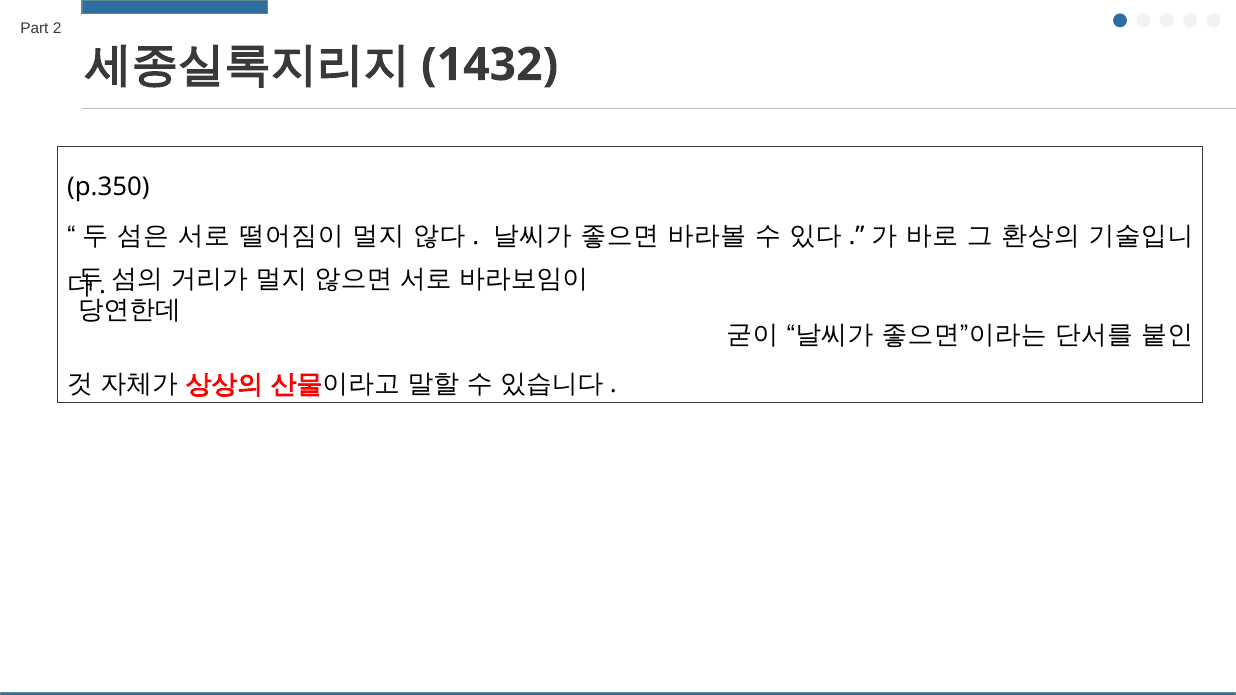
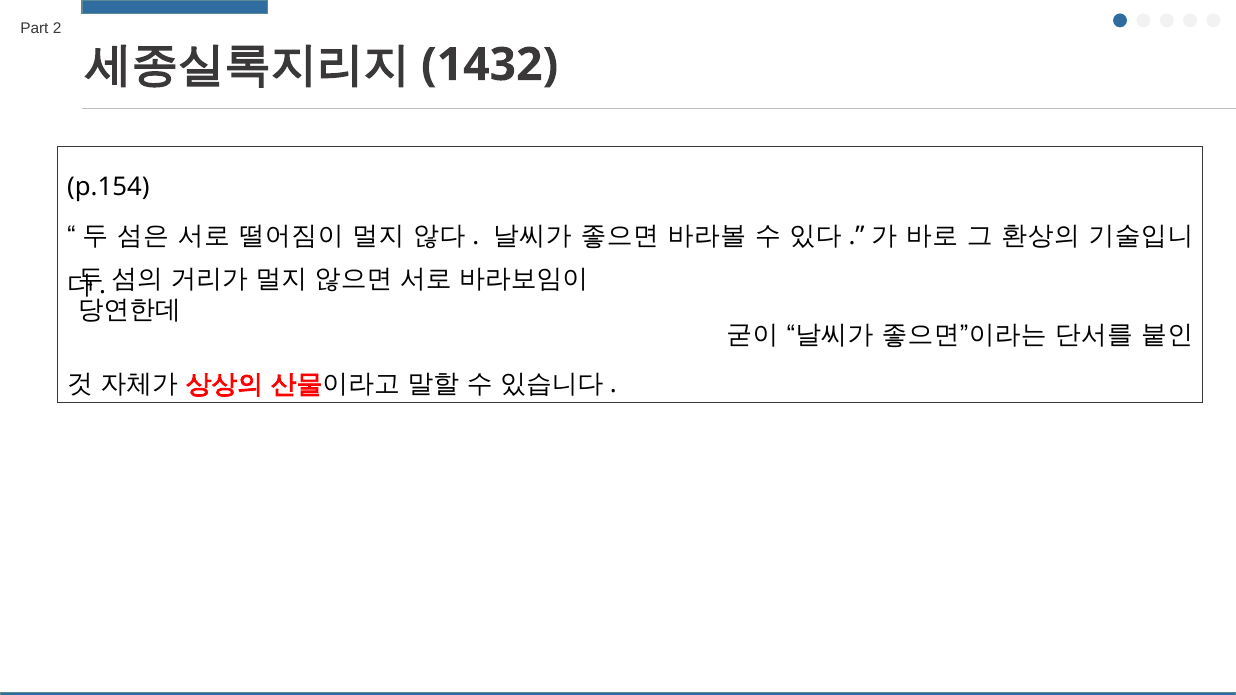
p.350: p.350 -> p.154 (108, 187)
